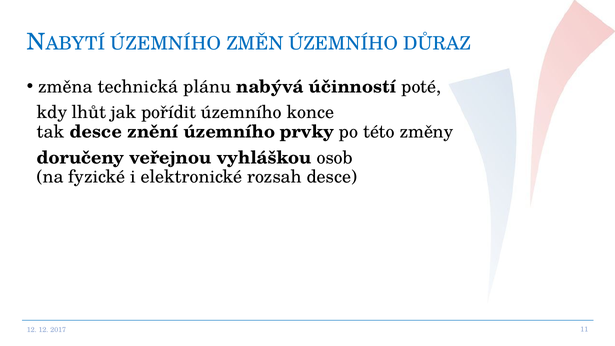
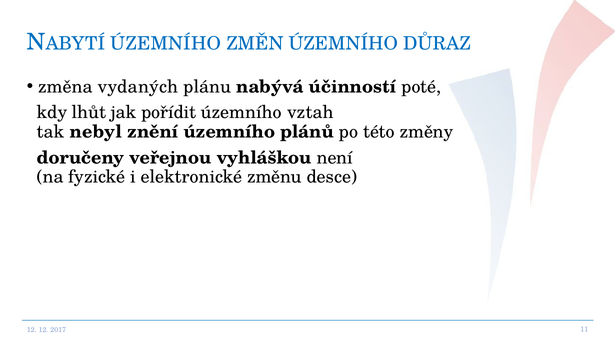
technická: technická -> vydaných (138, 87)
konce: konce -> vztah (310, 112)
tak desce: desce -> nebyl (96, 132)
prvky: prvky -> plánů (307, 132)
osob: osob -> není (335, 158)
rozsah: rozsah -> změnu (274, 177)
